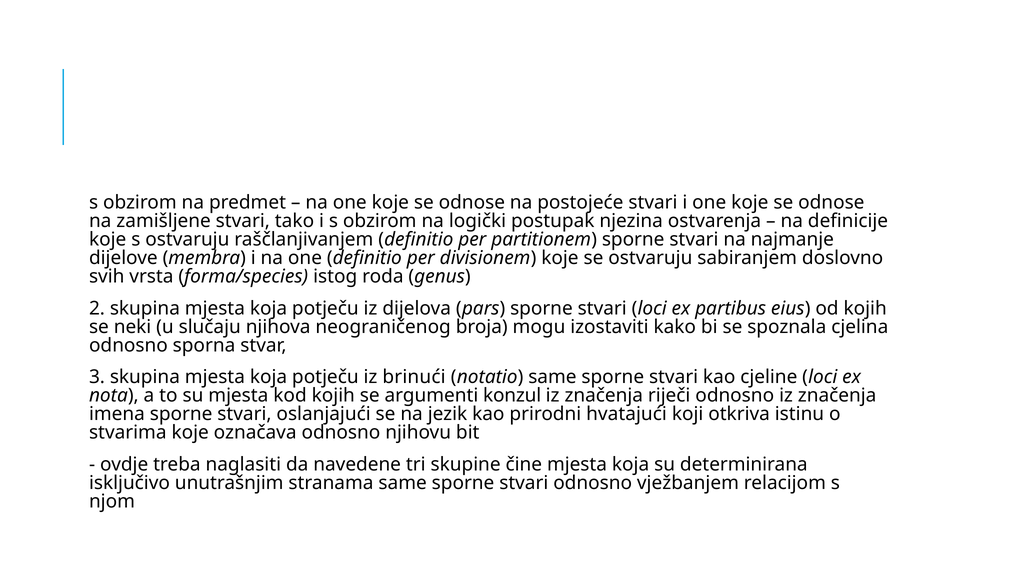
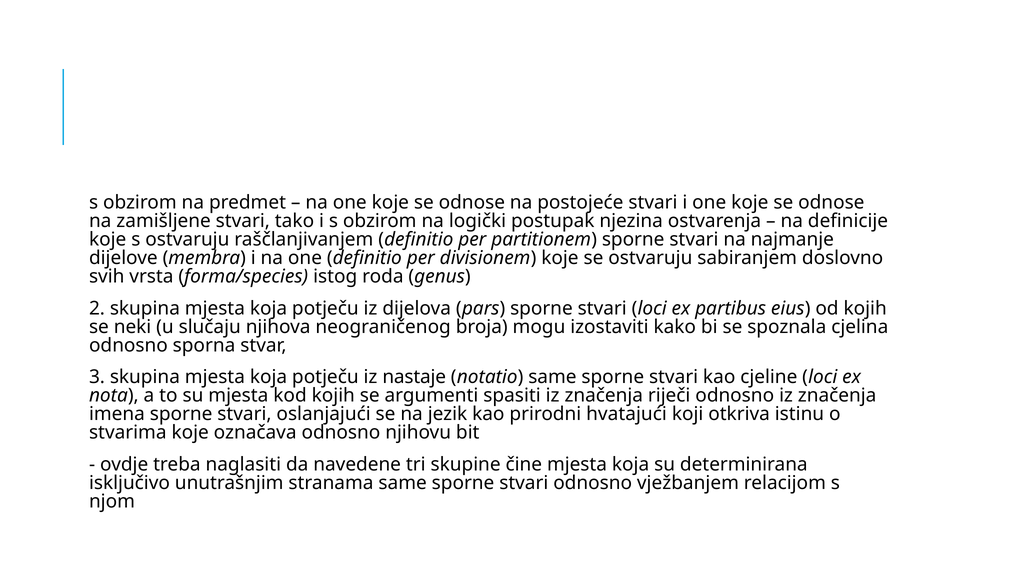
brinući: brinući -> nastaje (414, 377)
konzul: konzul -> spasiti (512, 396)
